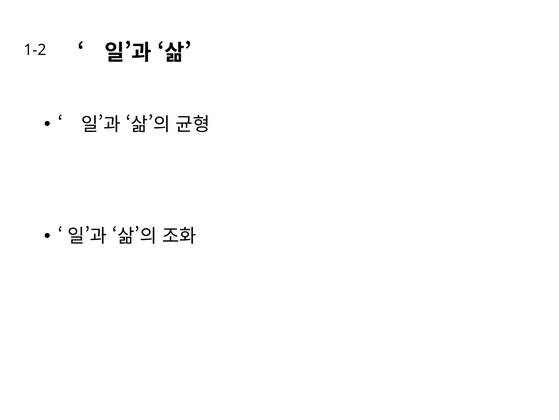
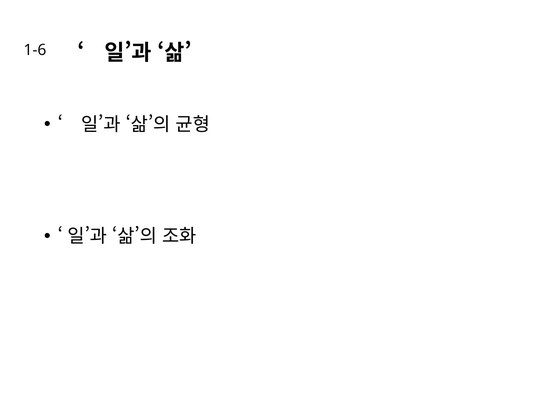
1-2: 1-2 -> 1-6 (35, 50)
